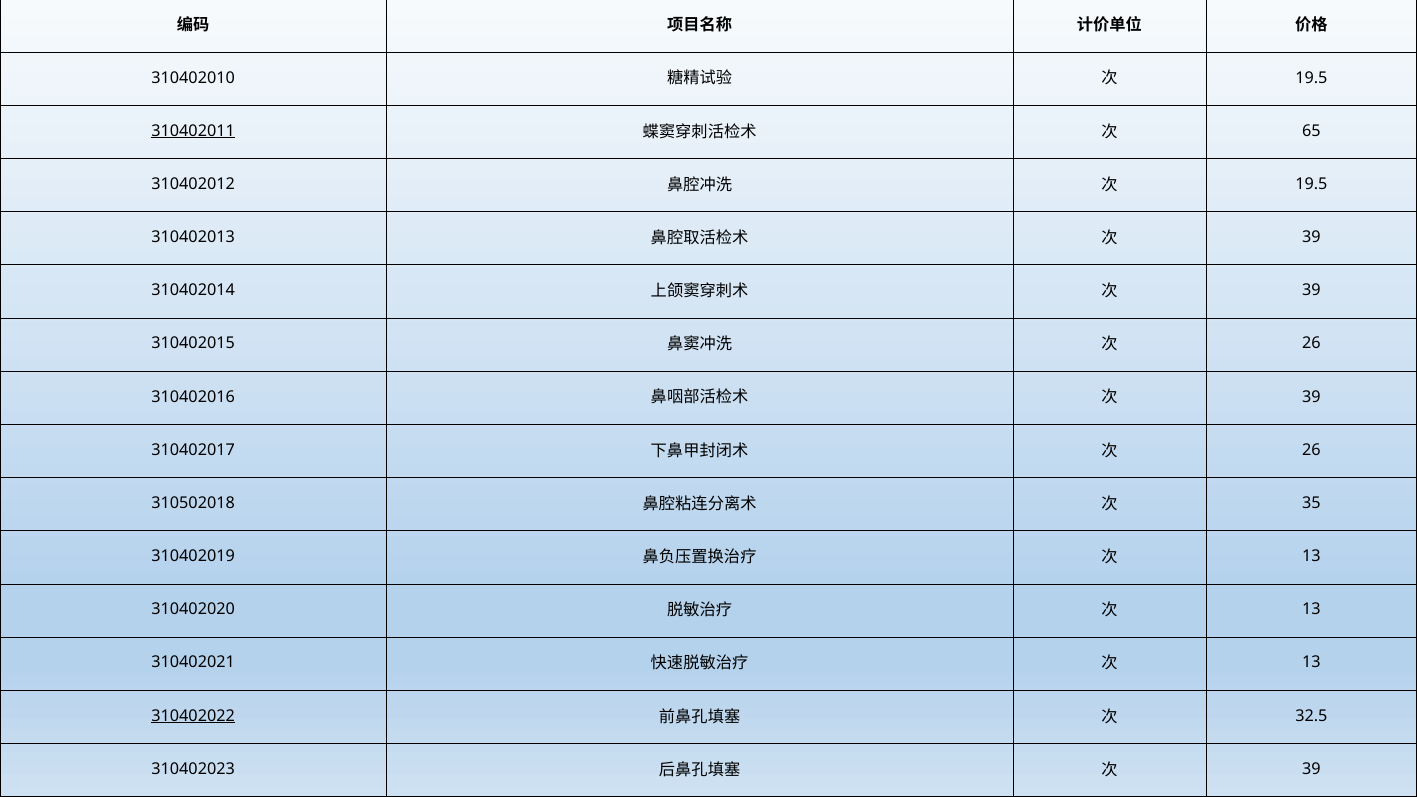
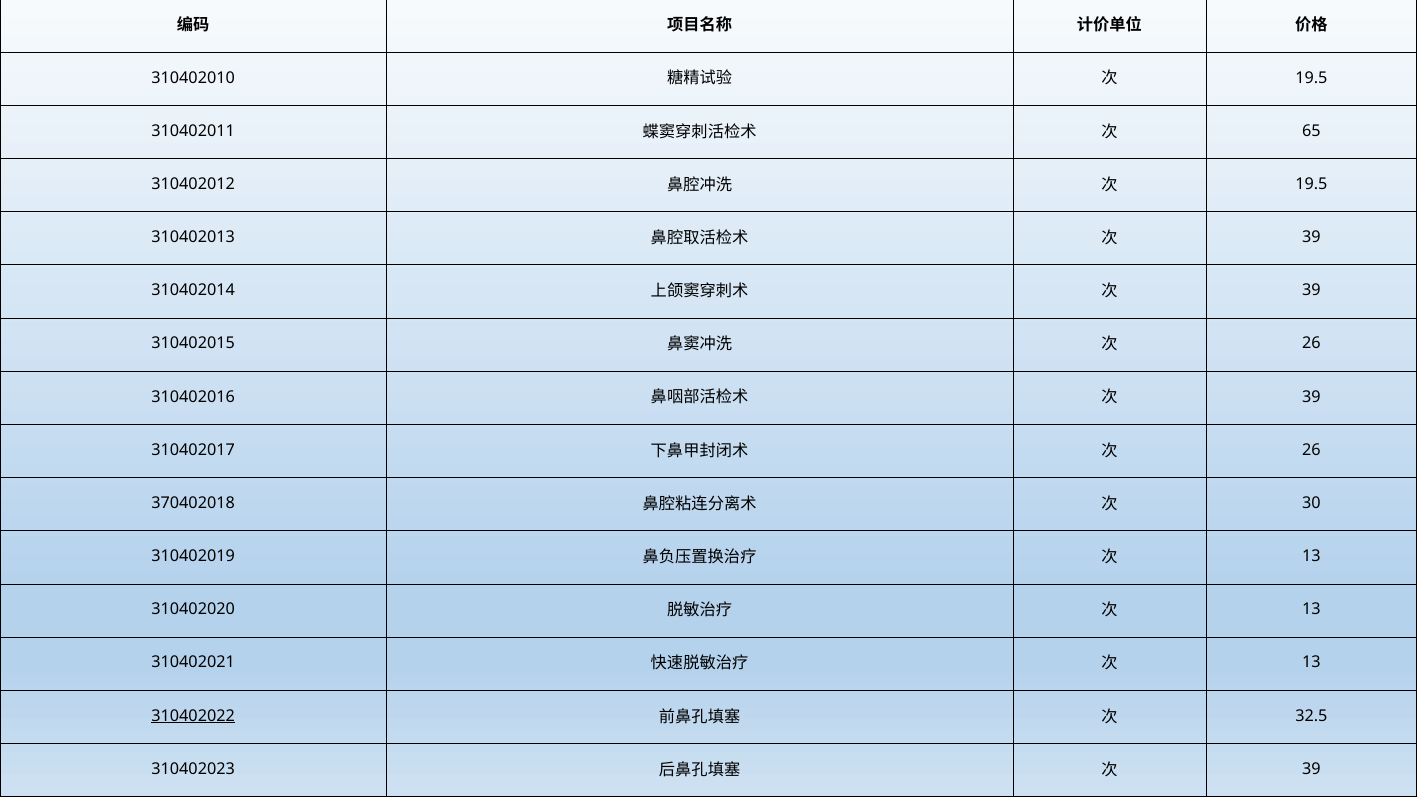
310402011 underline: present -> none (193, 131)
310502018: 310502018 -> 370402018 (193, 503)
35: 35 -> 30 (1311, 503)
